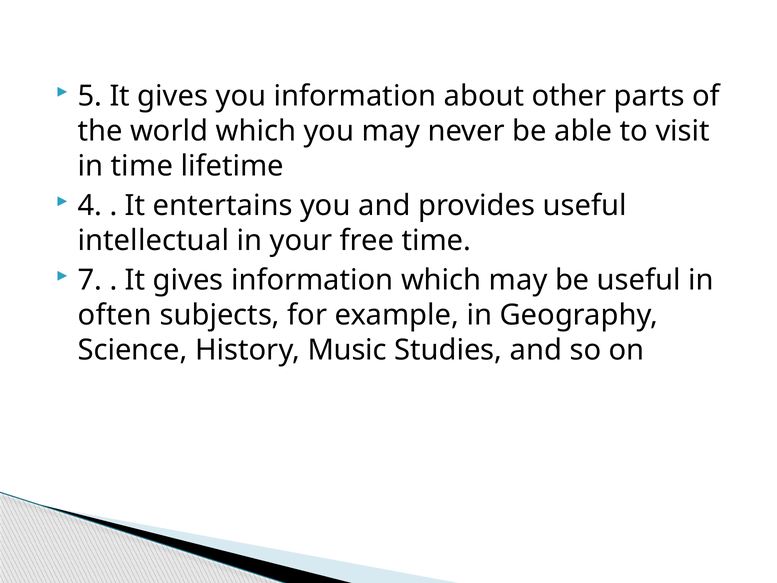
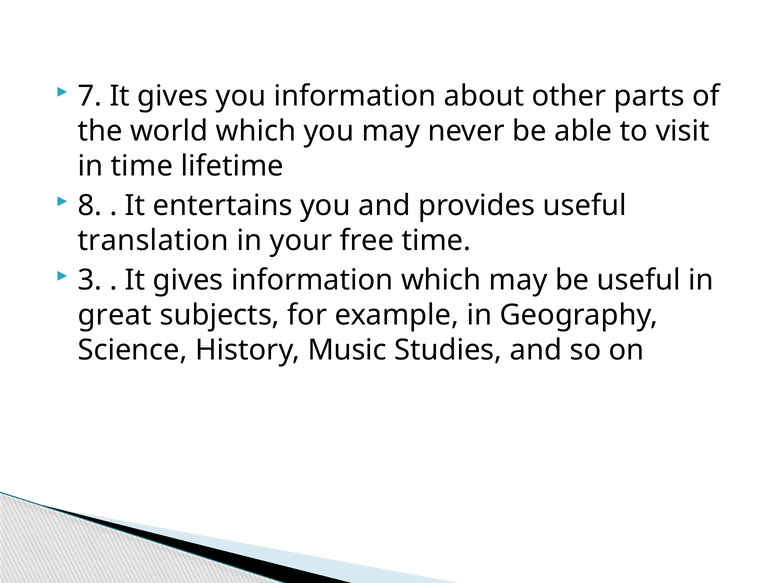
5: 5 -> 7 (90, 96)
4: 4 -> 8 (90, 205)
intellectual: intellectual -> translation (153, 240)
7: 7 -> 3 (90, 280)
often: often -> great (115, 315)
